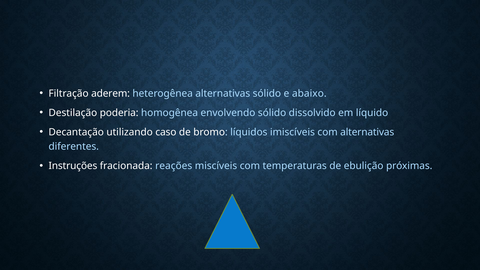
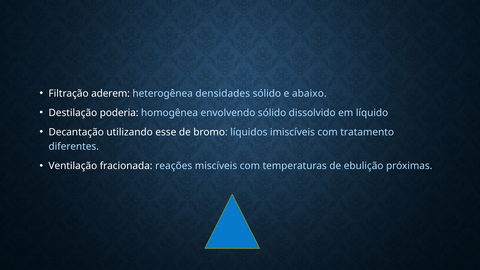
heterogênea alternativas: alternativas -> densidades (223, 93)
caso: caso -> esse (166, 132)
com alternativas: alternativas -> tratamento (367, 132)
Instruções: Instruções -> Ventilação (73, 166)
